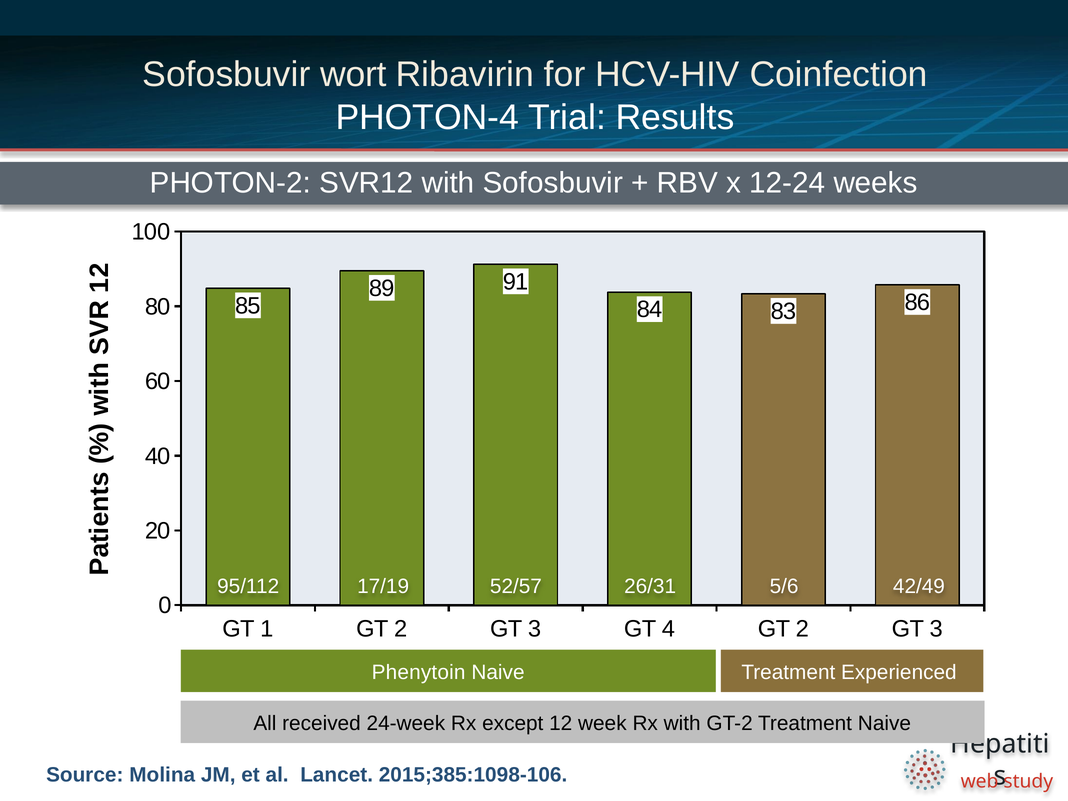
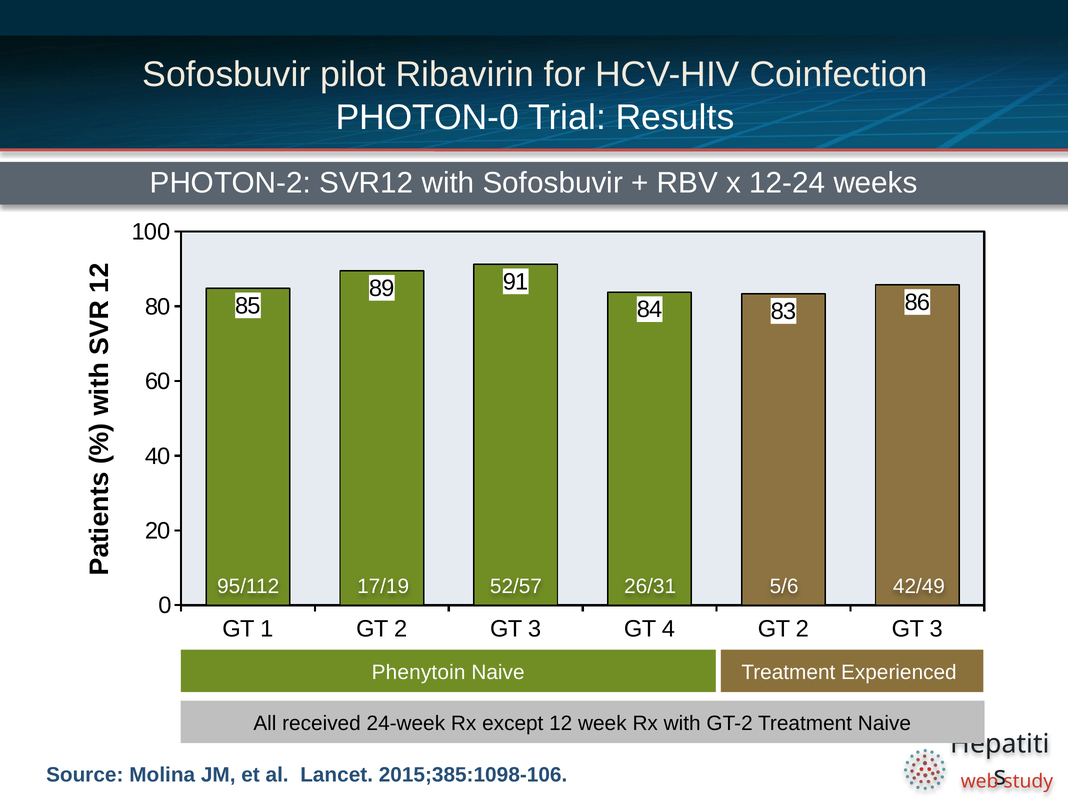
wort: wort -> pilot (353, 75)
PHOTON-4: PHOTON-4 -> PHOTON-0 (427, 117)
